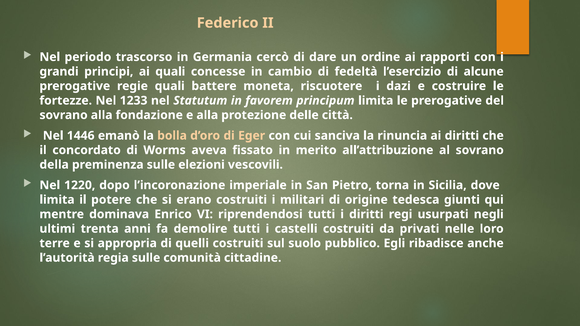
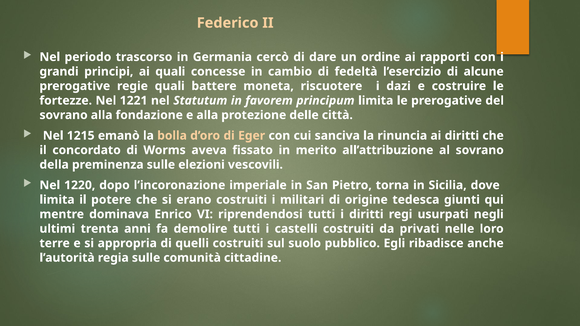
1233: 1233 -> 1221 (134, 101)
1446: 1446 -> 1215 (81, 136)
